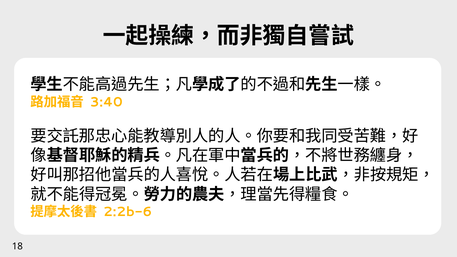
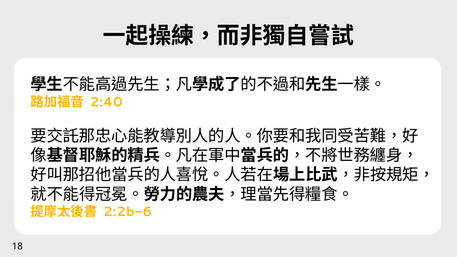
3:40: 3:40 -> 2:40 (106, 102)
